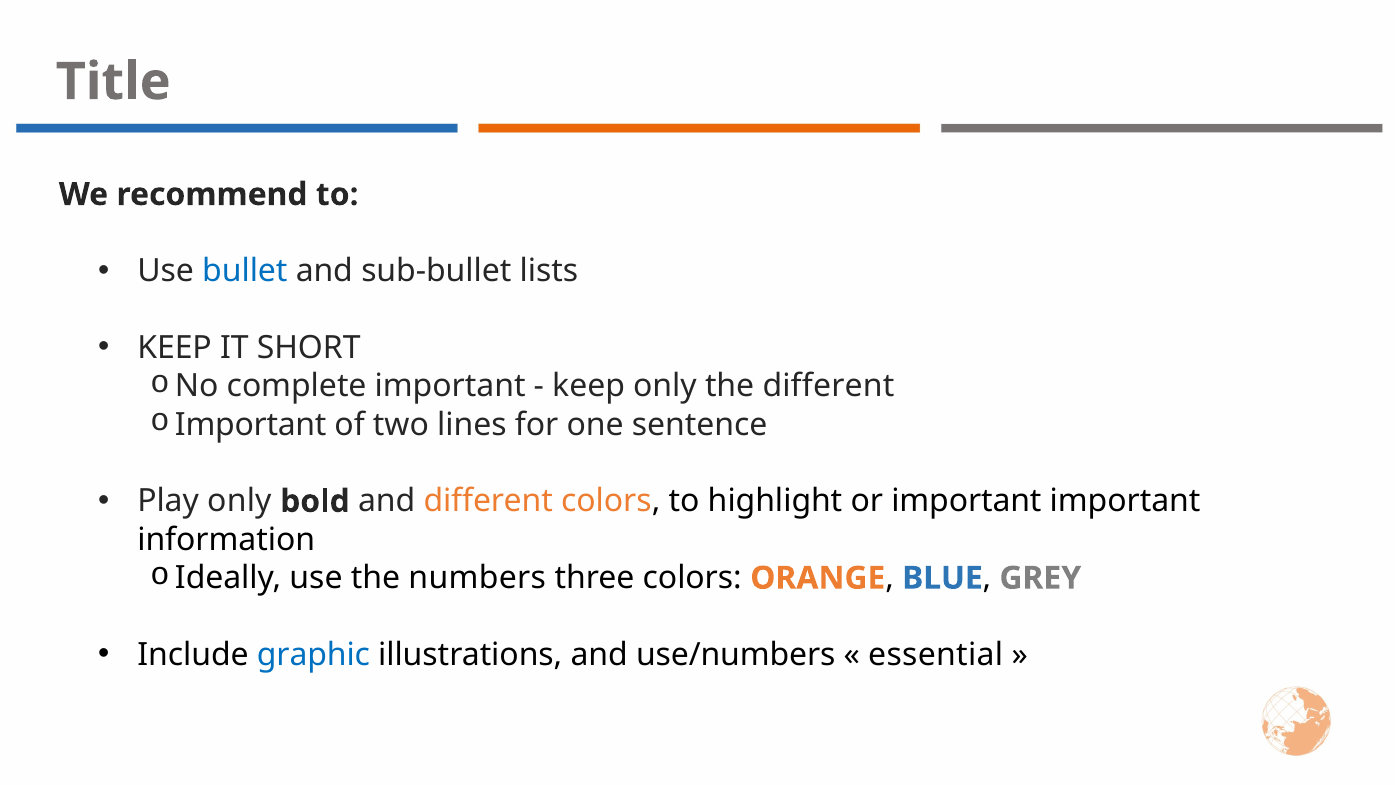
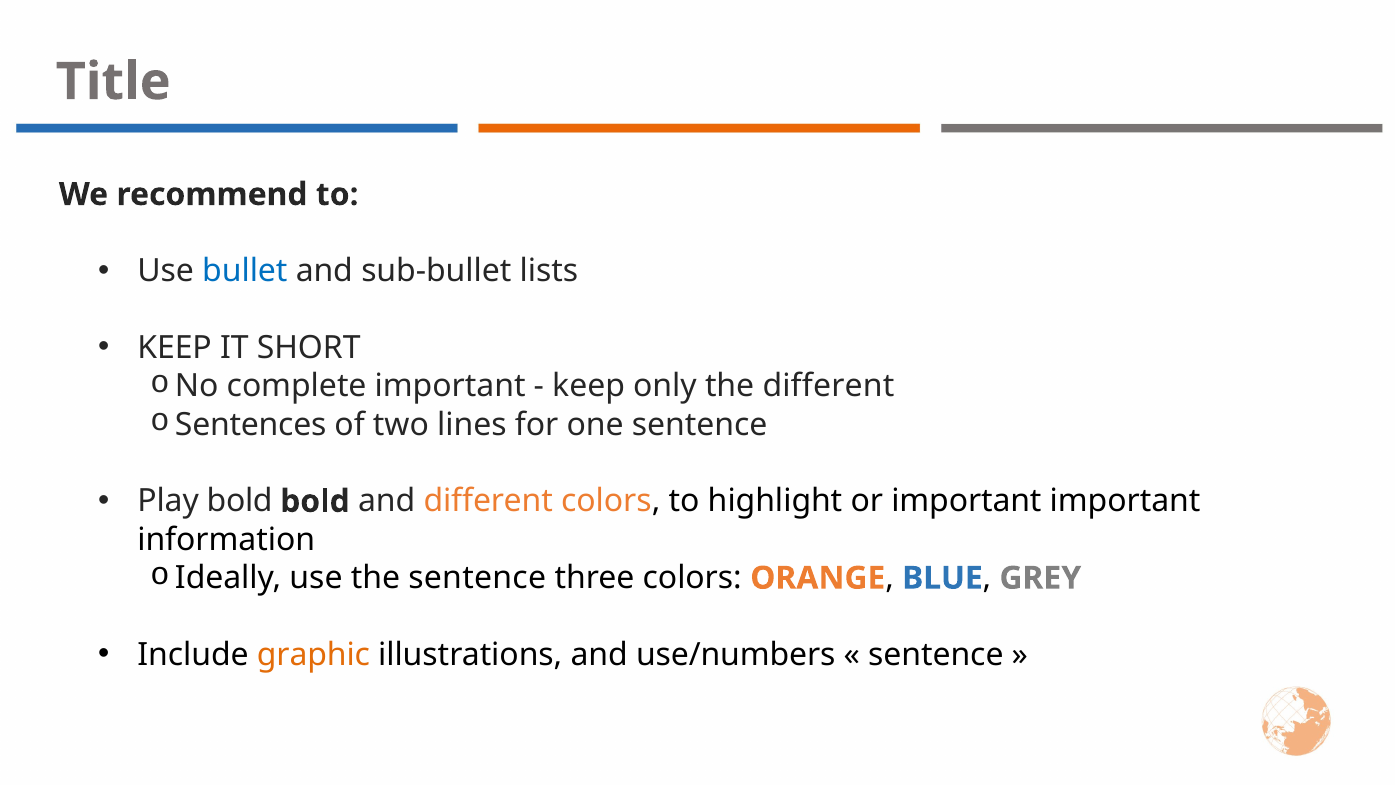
Important: Important -> Sentences (251, 425)
Play only: only -> bold (240, 501)
the numbers: numbers -> sentence (477, 578)
graphic colour: blue -> orange (313, 655)
essential: essential -> sentence (936, 655)
